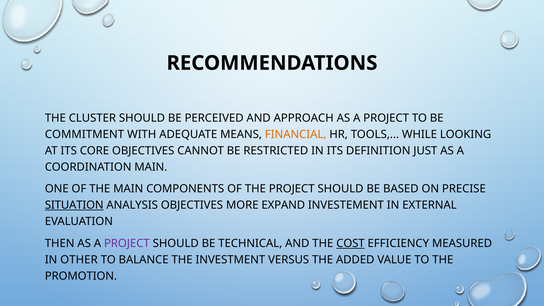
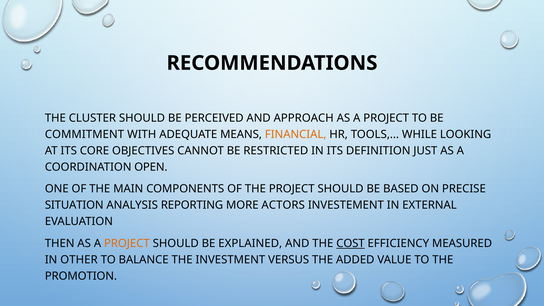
COORDINATION MAIN: MAIN -> OPEN (151, 167)
SITUATION underline: present -> none (74, 205)
ANALYSIS OBJECTIVES: OBJECTIVES -> REPORTING (192, 205)
EXPAND: EXPAND -> ACTORS (283, 205)
PROJECT colour: purple -> orange (127, 244)
TECHNICAL: TECHNICAL -> EXPLAINED (250, 244)
